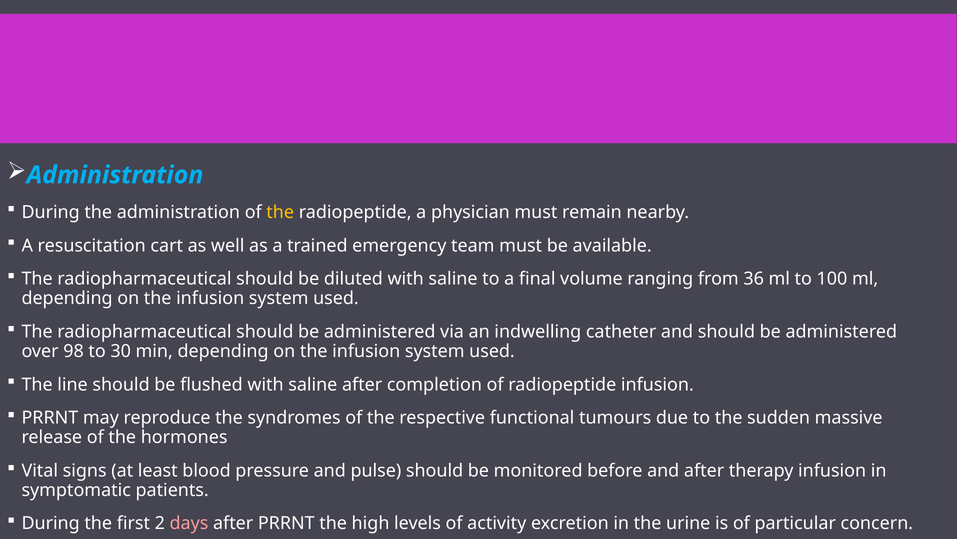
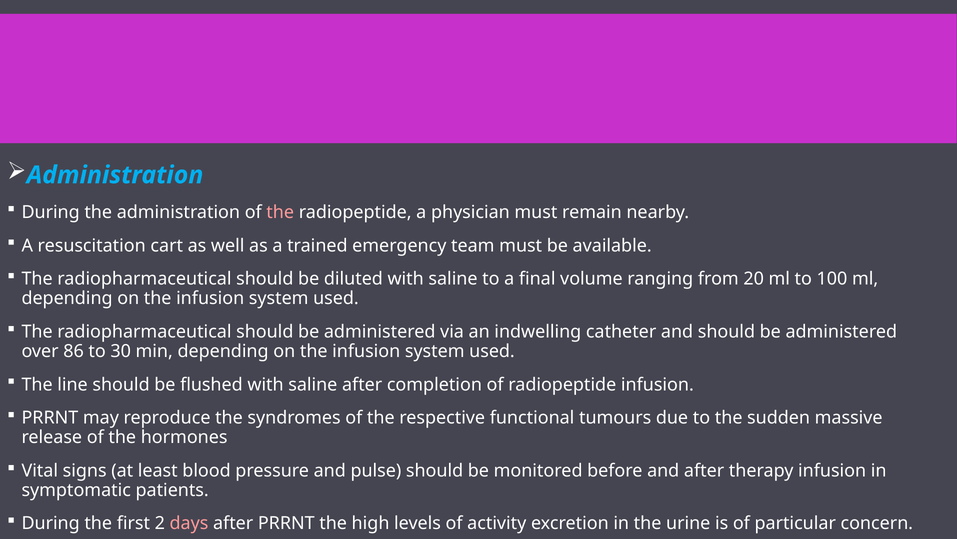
the colour: yellow -> pink (280, 212)
36: 36 -> 20 (754, 279)
98: 98 -> 86 (74, 351)
